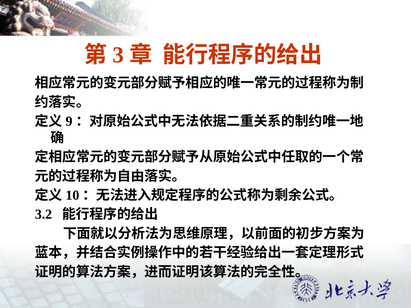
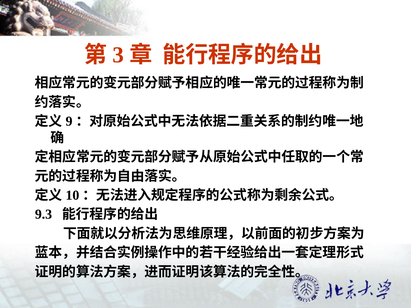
3.2: 3.2 -> 9.3 (44, 215)
